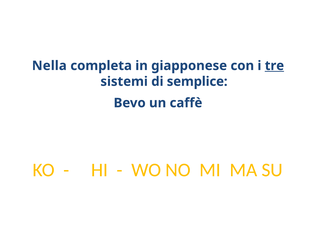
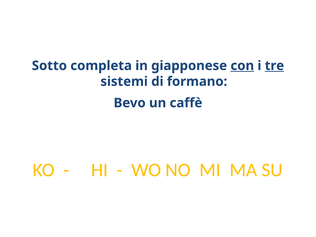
Nella: Nella -> Sotto (49, 66)
con underline: none -> present (242, 66)
semplice: semplice -> formano (197, 81)
